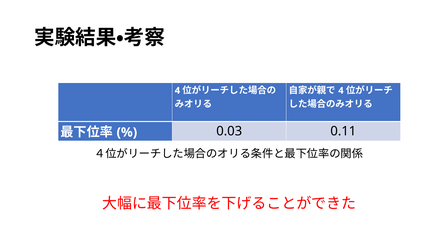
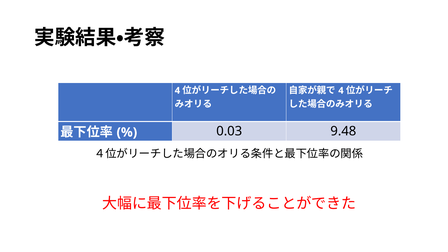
0.11: 0.11 -> 9.48 (343, 131)
